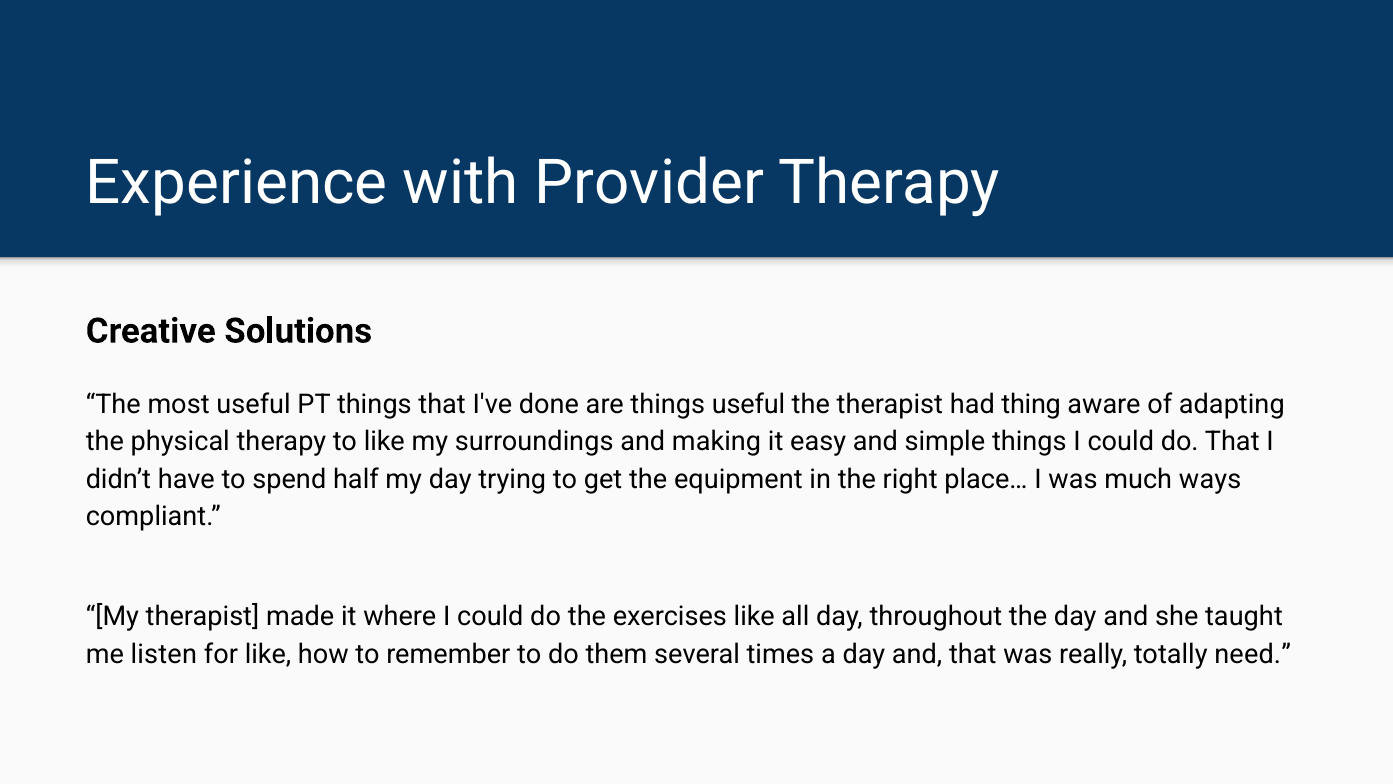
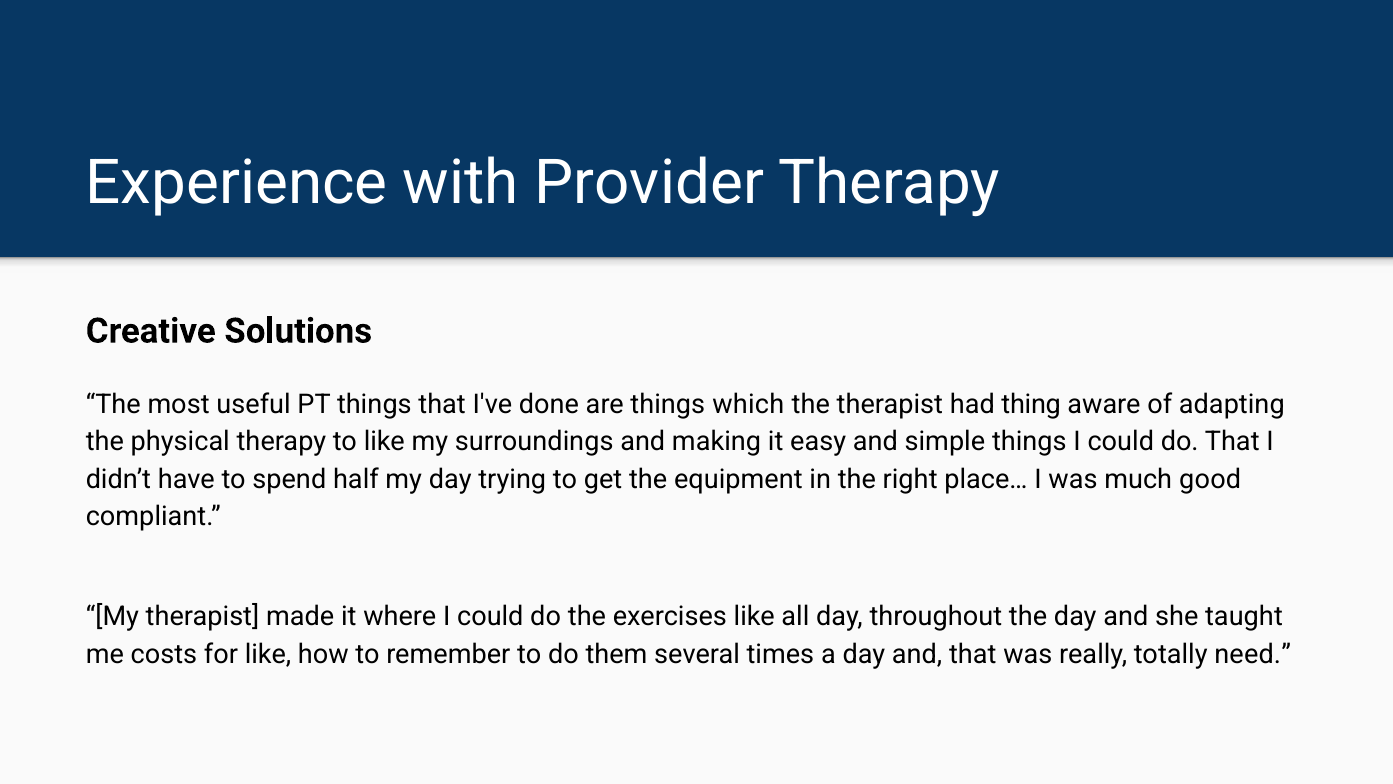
things useful: useful -> which (748, 404)
ways: ways -> good (1210, 479)
listen: listen -> costs (164, 654)
